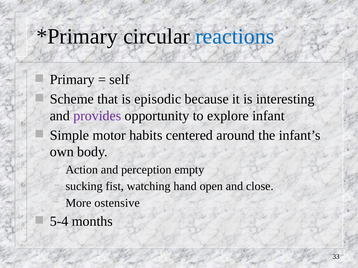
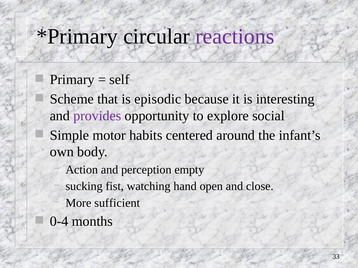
reactions colour: blue -> purple (235, 37)
infant: infant -> social (268, 116)
ostensive: ostensive -> sufficient (117, 203)
5-4: 5-4 -> 0-4 (59, 222)
